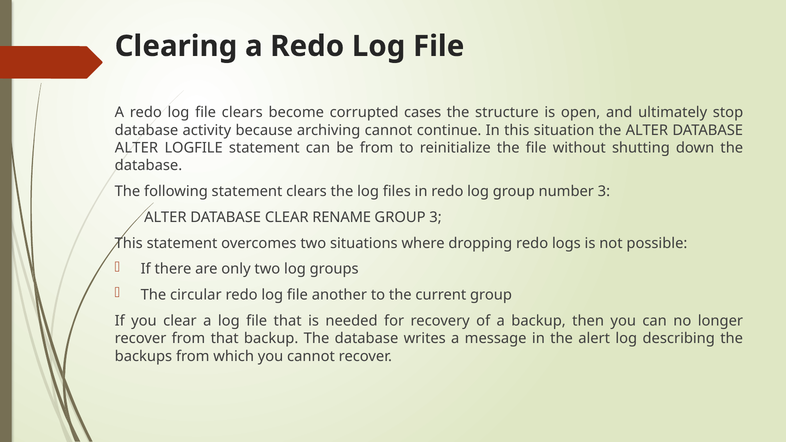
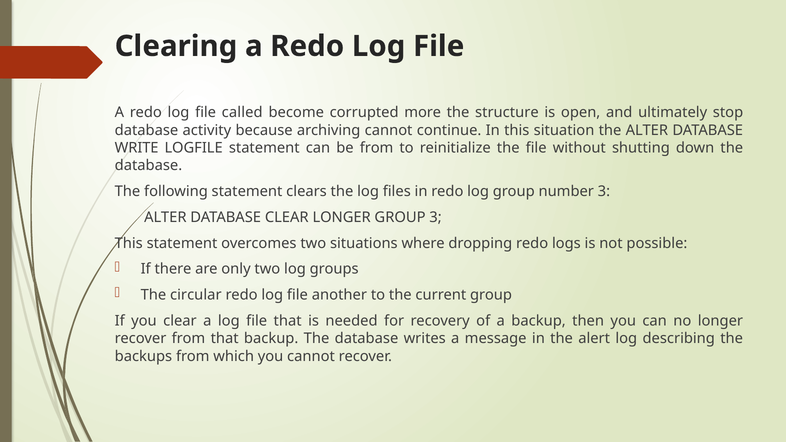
file clears: clears -> called (242, 113)
cases: cases -> more (423, 113)
ALTER: ALTER -> WRITE (137, 148)
CLEAR RENAME: RENAME -> LONGER (342, 217)
